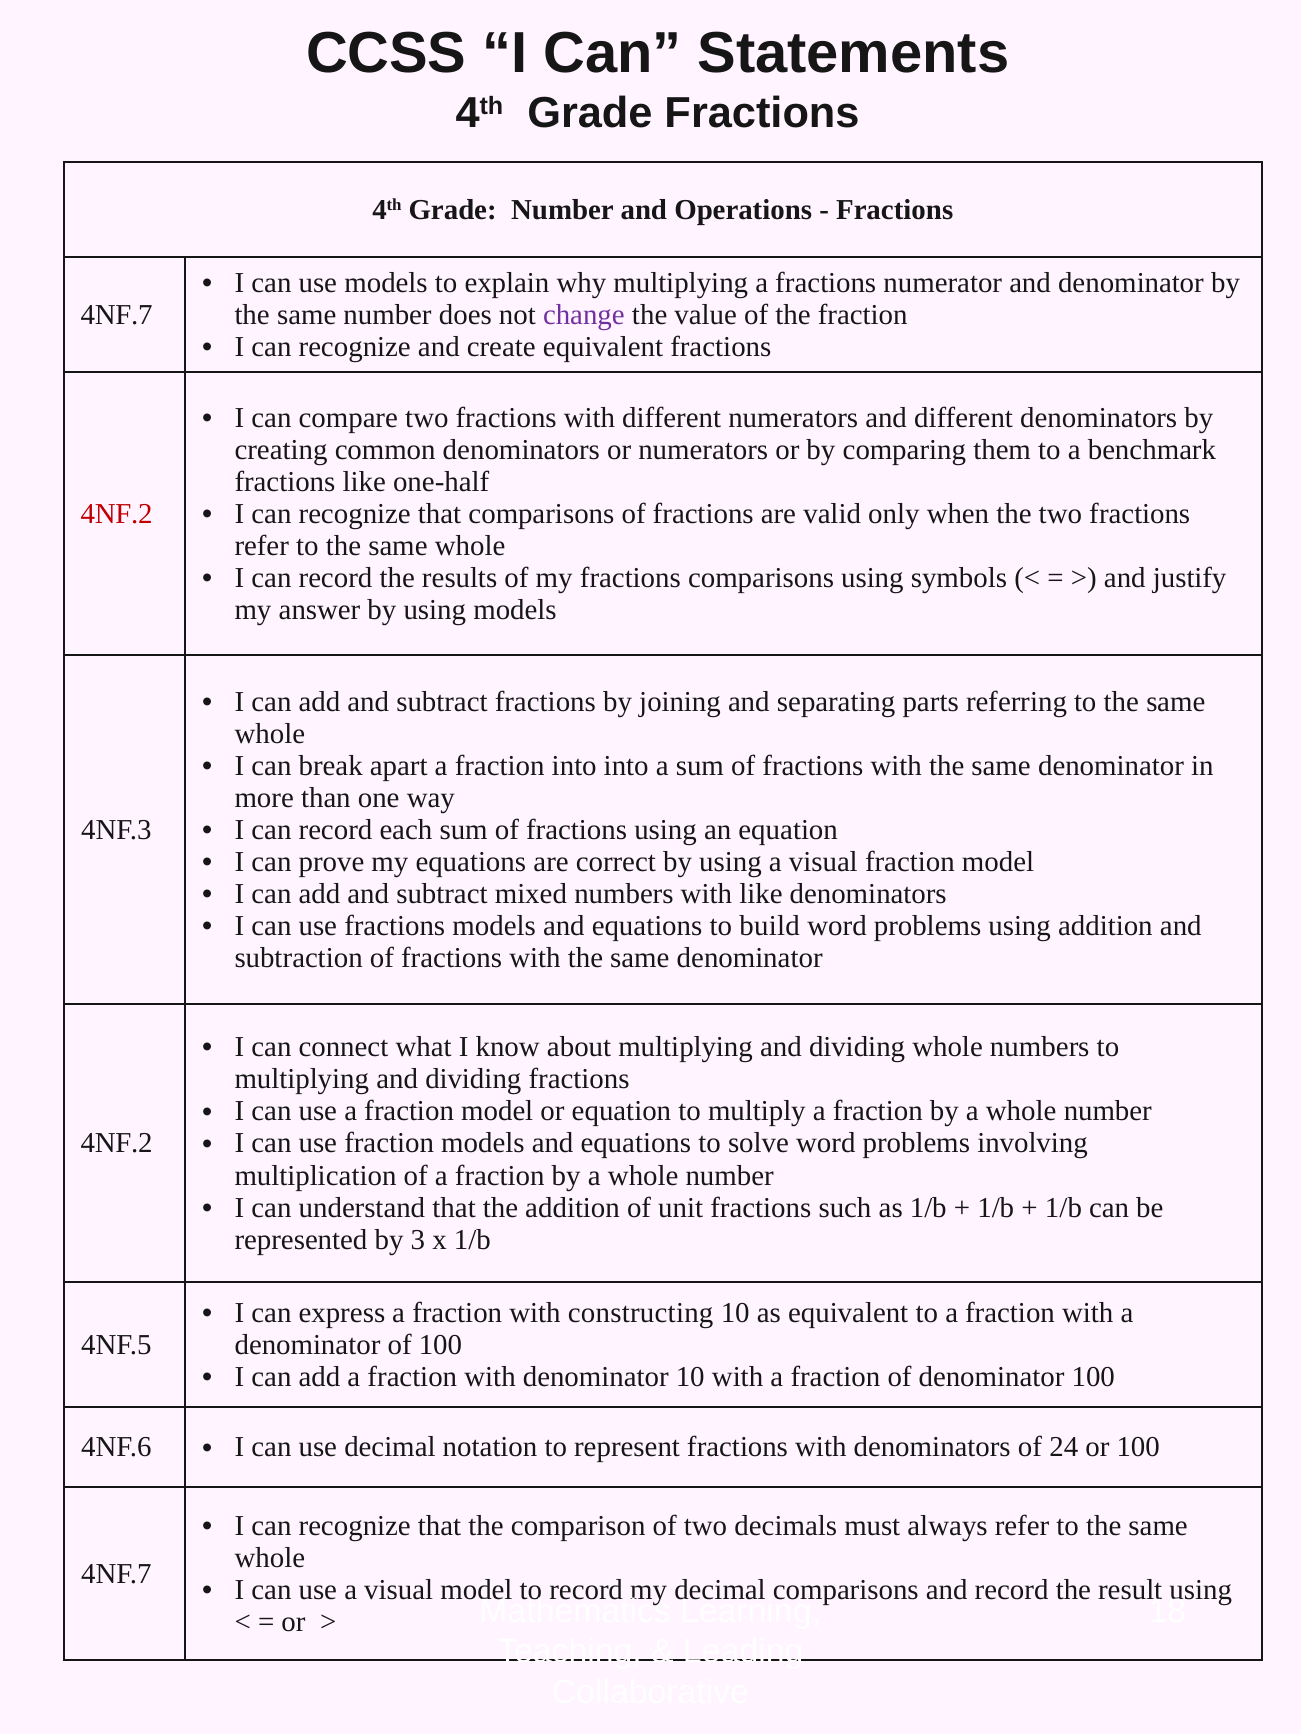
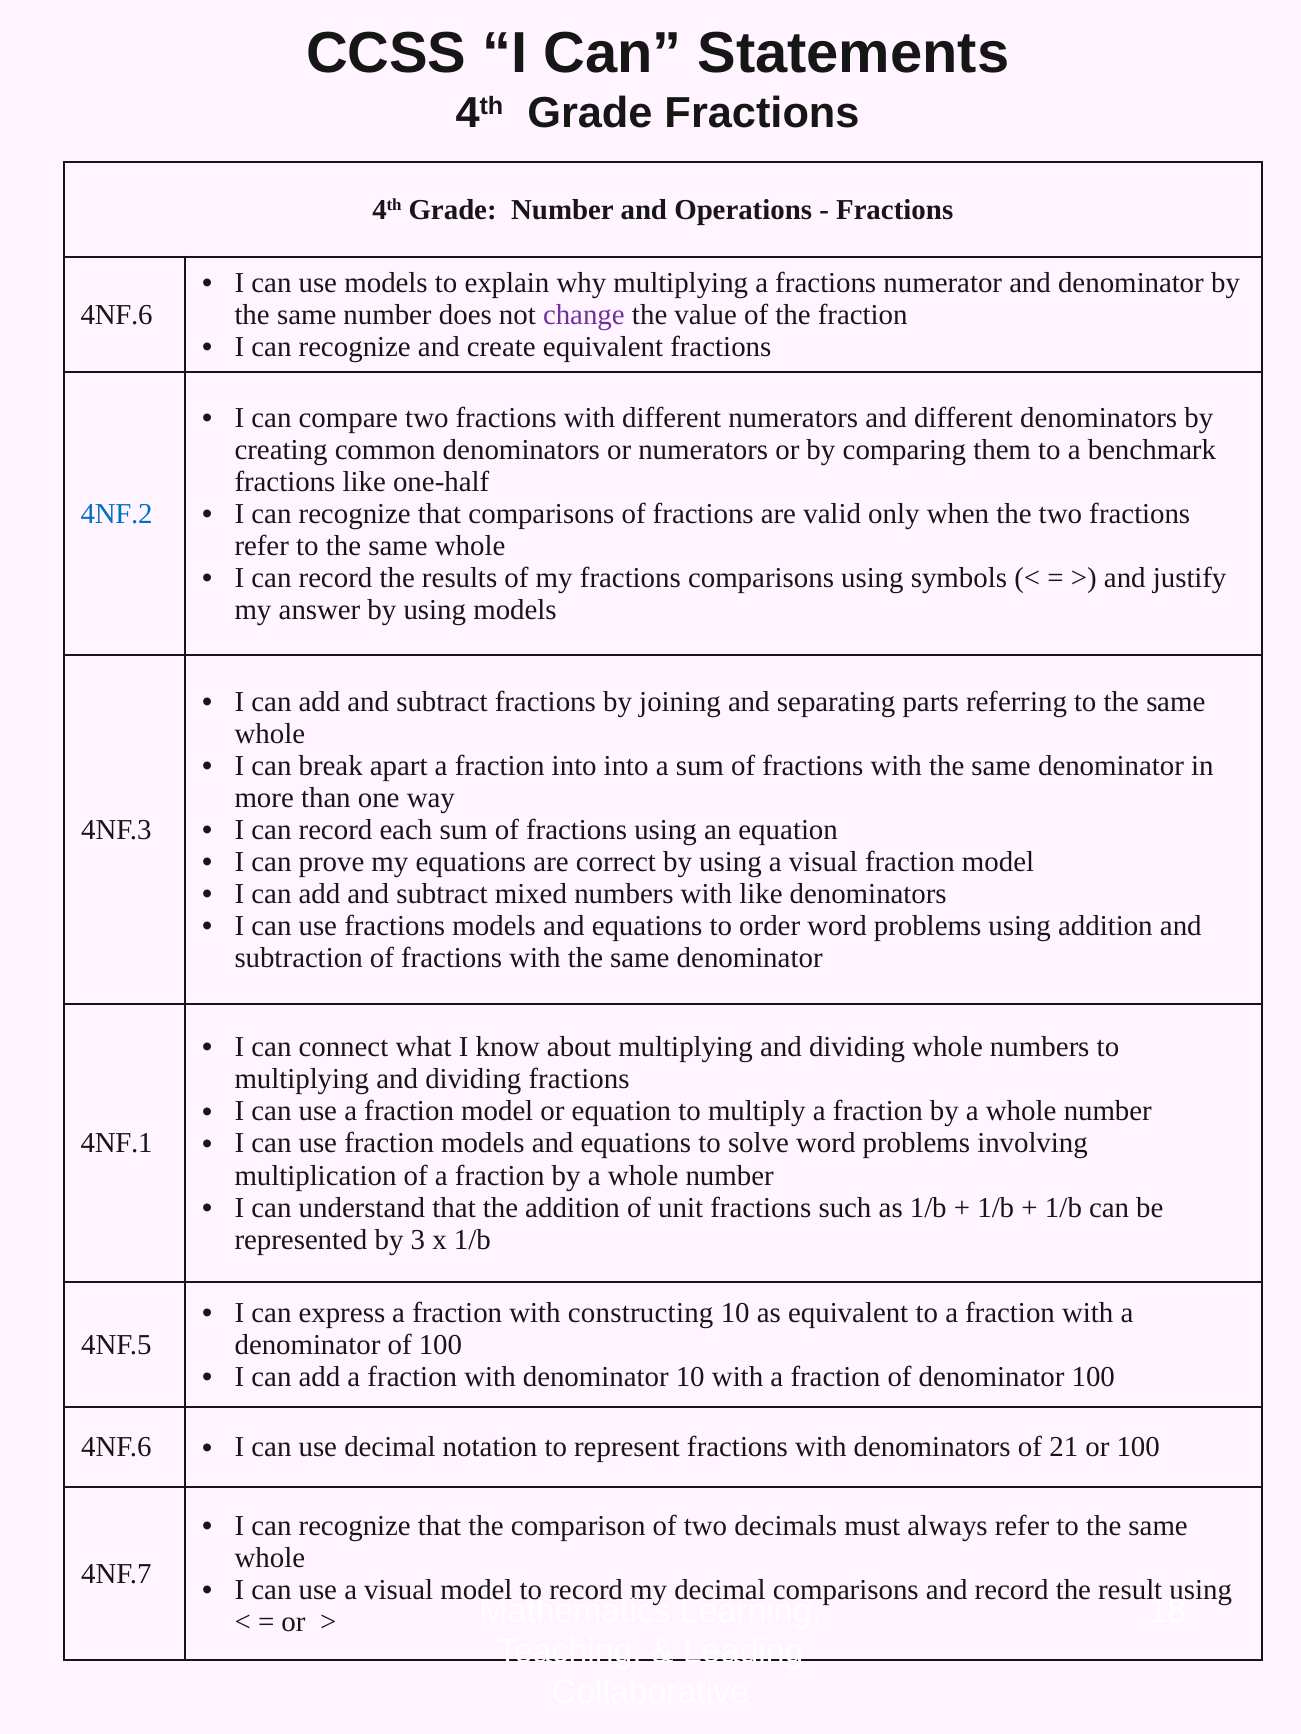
4NF.7: 4NF.7 -> 4NF.6 (117, 315)
4NF.2 colour: red -> blue (117, 514)
build: build -> order (770, 926)
4NF.2: 4NF.2 -> 4NF.1 (117, 1144)
24: 24 -> 21 (1064, 1448)
